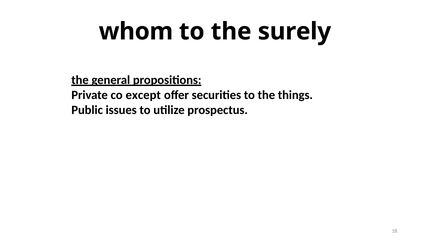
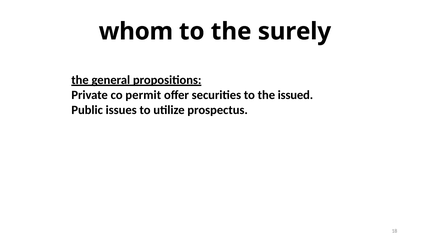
except: except -> permit (143, 95)
things: things -> issued (295, 95)
